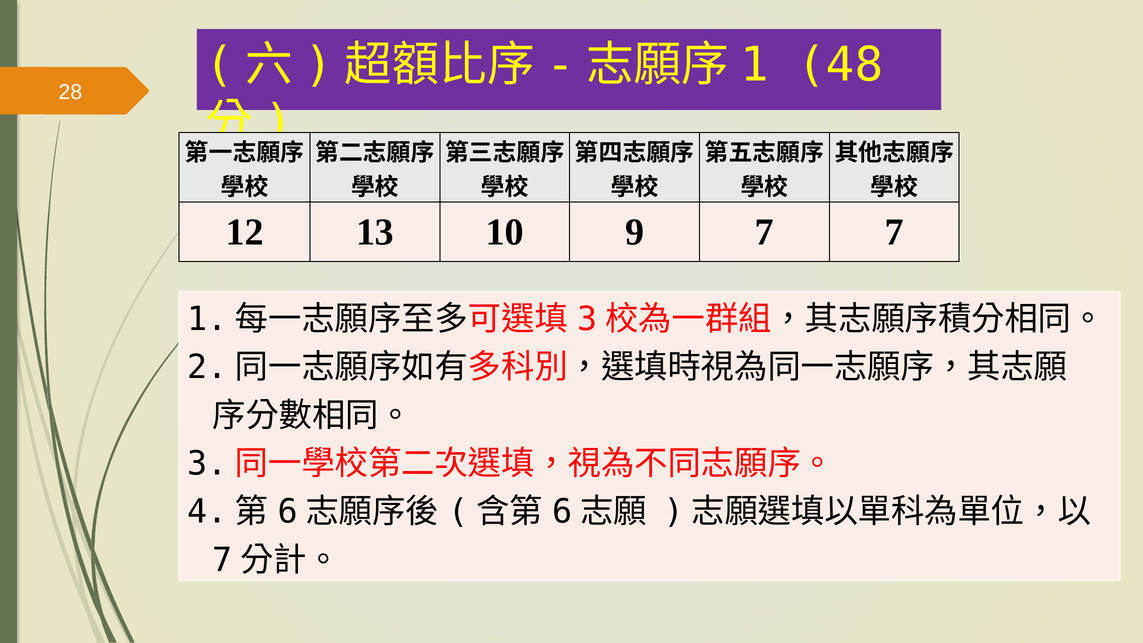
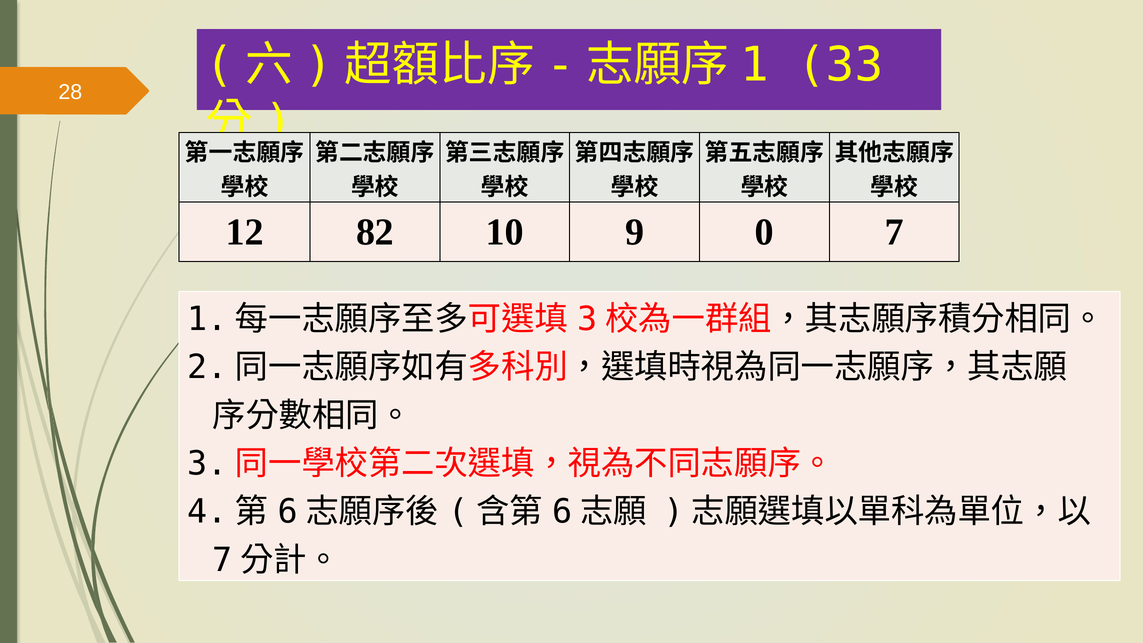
48: 48 -> 33 (840, 65)
13: 13 -> 82 (375, 232)
9 7: 7 -> 0 (764, 232)
